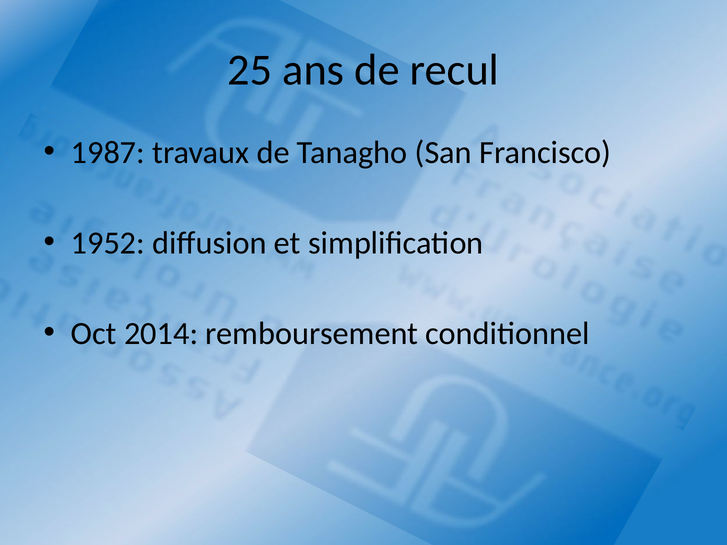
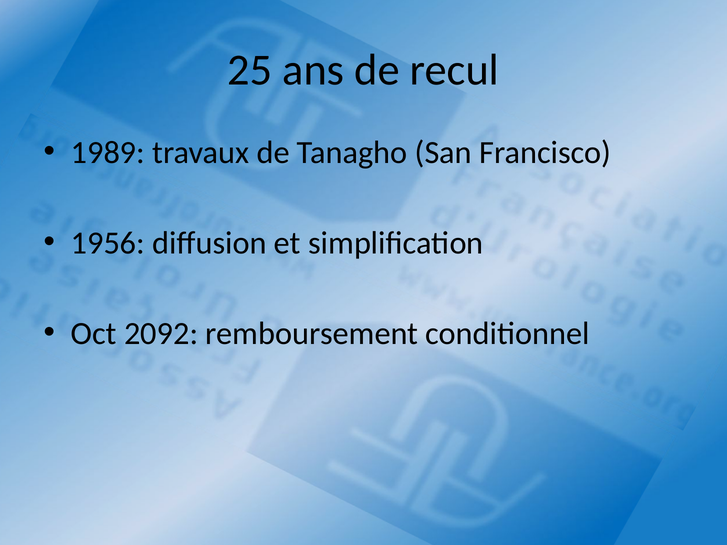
1987: 1987 -> 1989 (108, 153)
1952: 1952 -> 1956 (108, 243)
2014: 2014 -> 2092 (161, 334)
